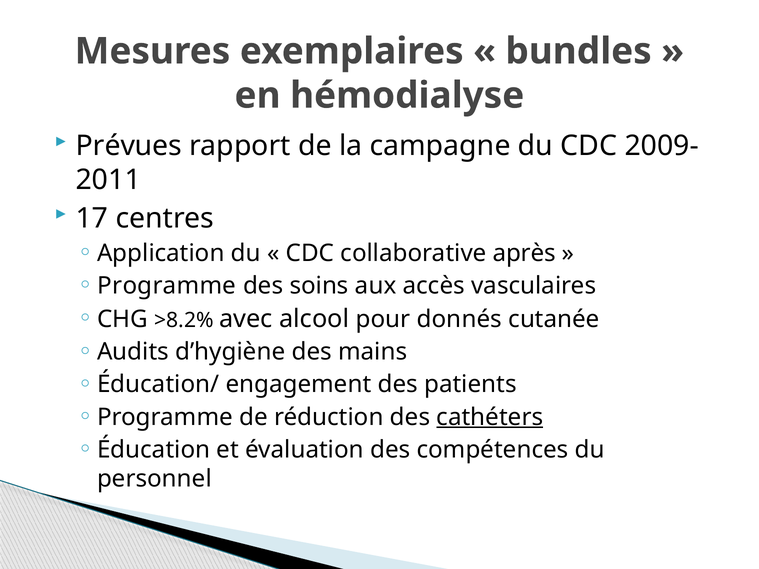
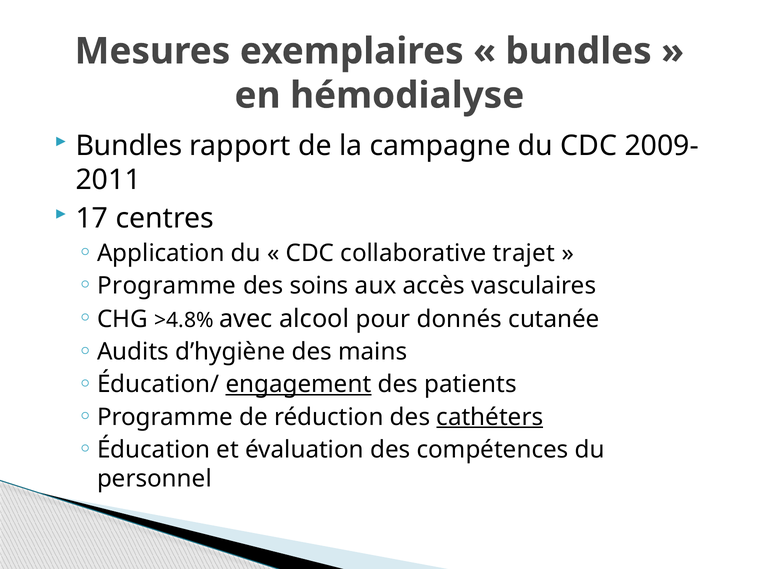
Prévues: Prévues -> Bundles (129, 146)
après: après -> trajet (524, 253)
>8.2%: >8.2% -> >4.8% (184, 320)
engagement underline: none -> present (298, 385)
